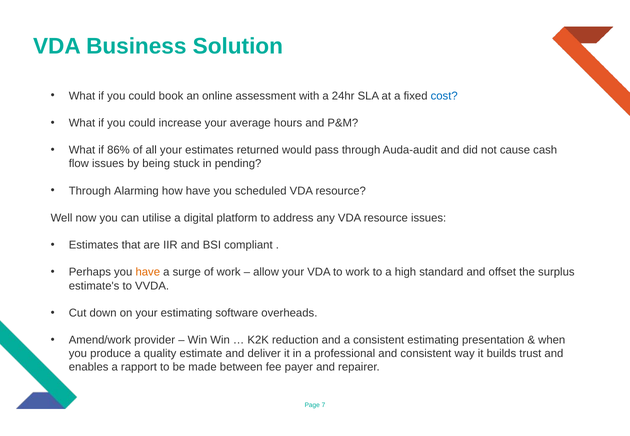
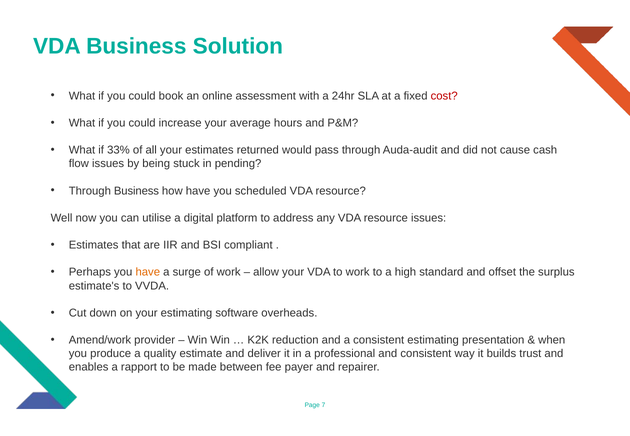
cost colour: blue -> red (444, 96)
86%: 86% -> 33% (118, 150)
Through Alarming: Alarming -> Business (136, 191)
